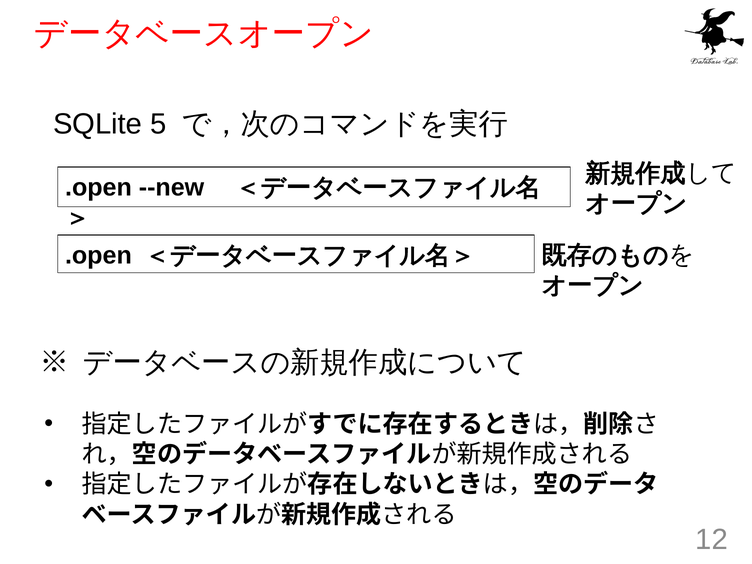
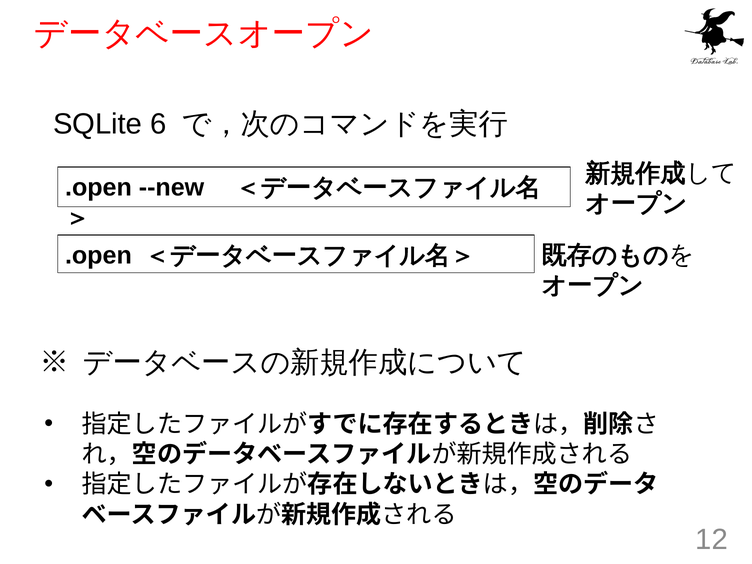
5: 5 -> 6 (158, 124)
